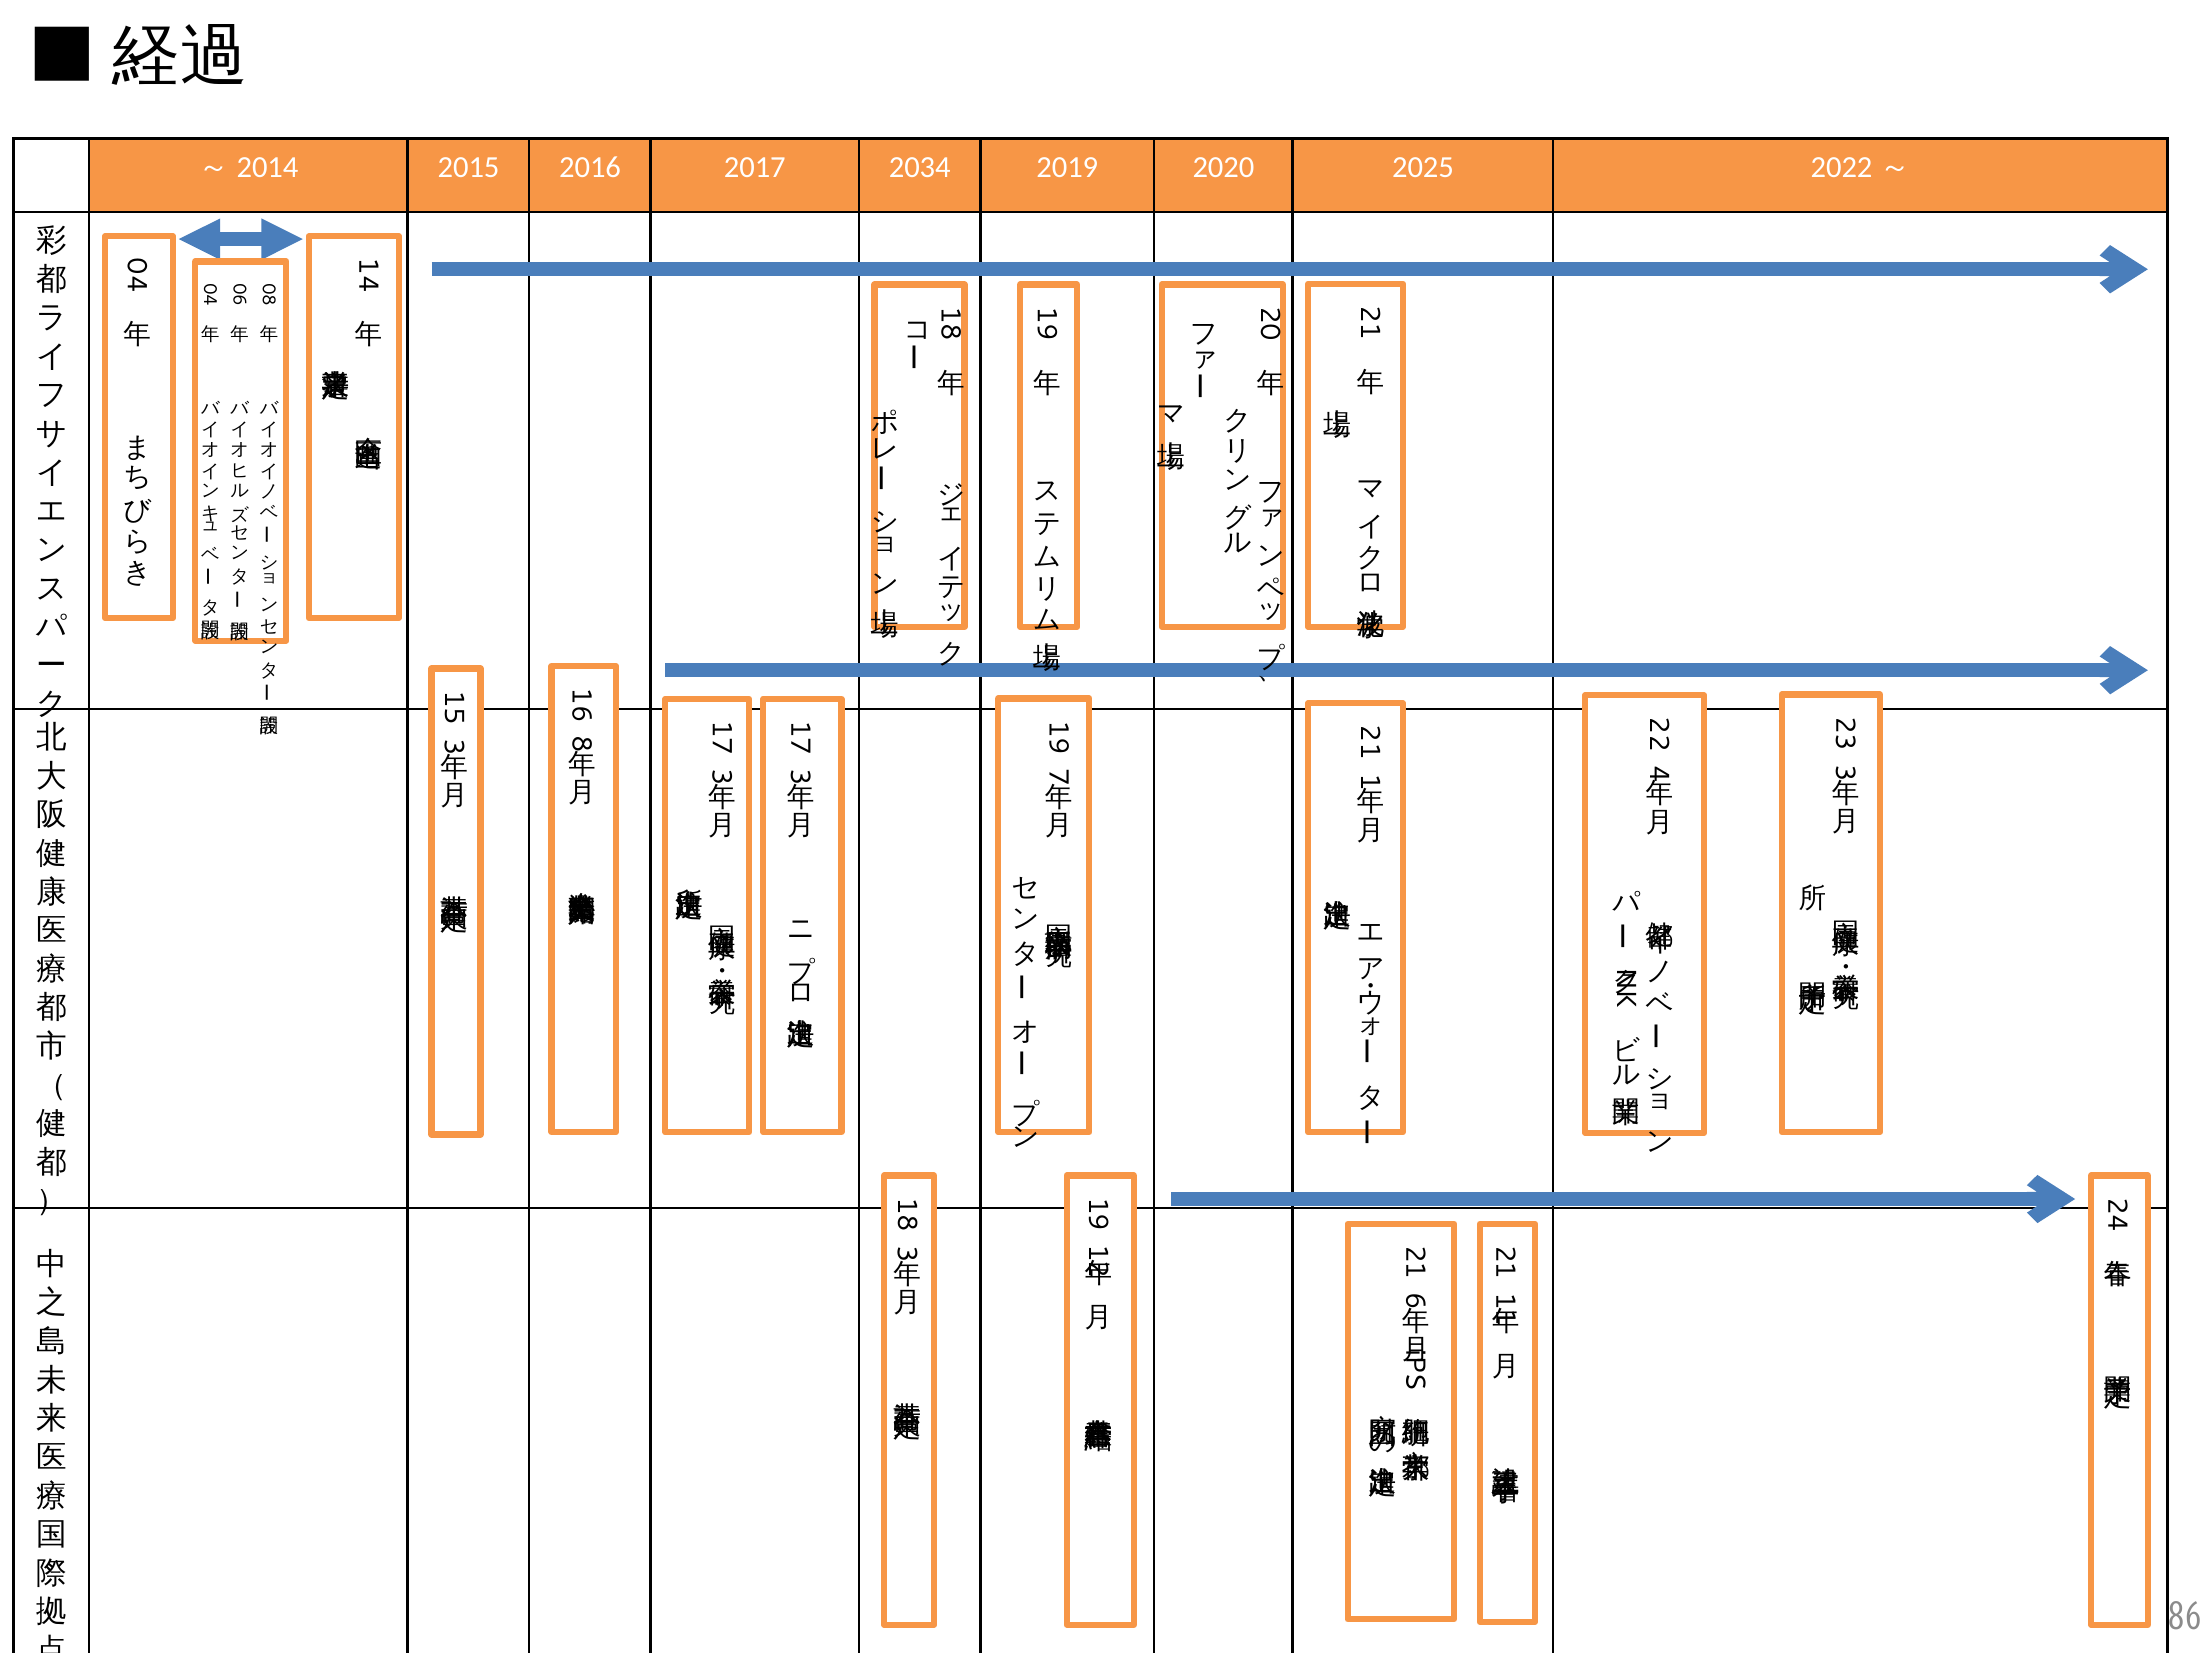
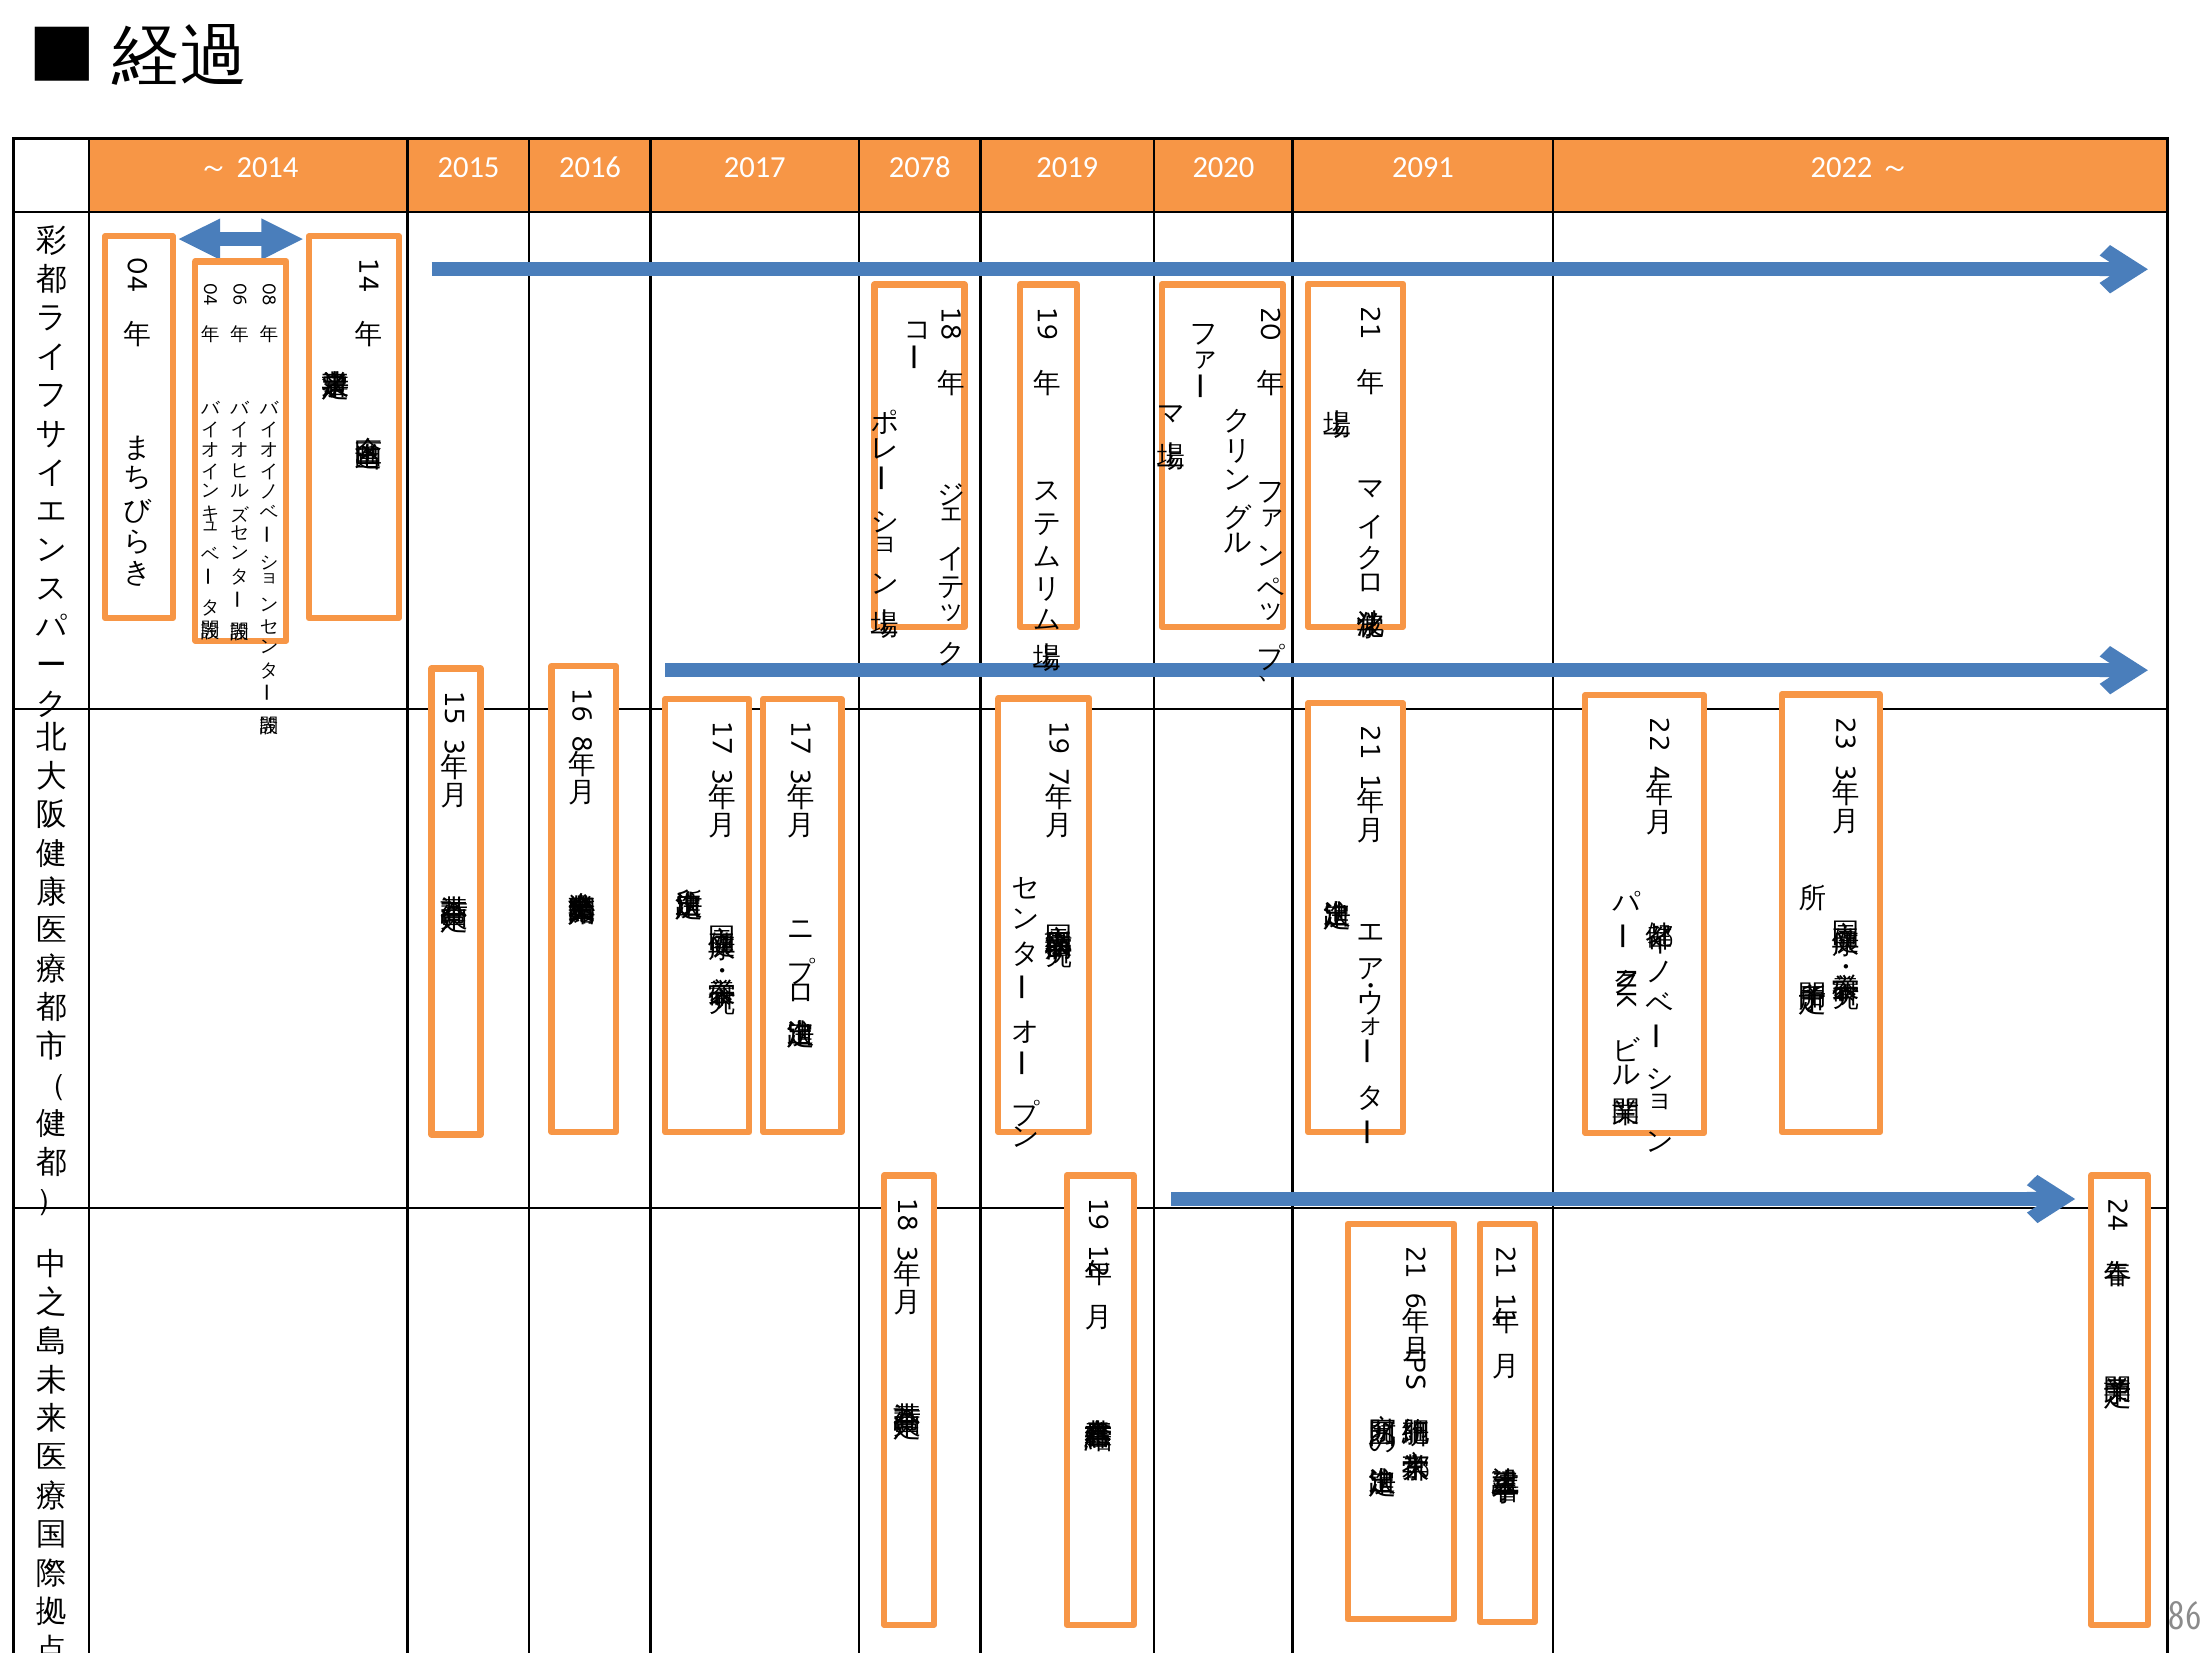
2034: 2034 -> 2078 (920, 167)
2025: 2025 -> 2091 (1423, 167)
